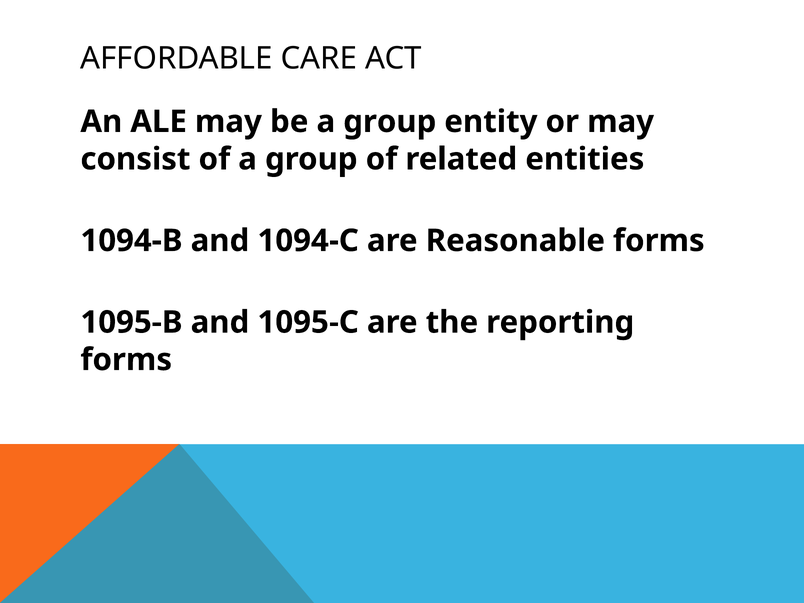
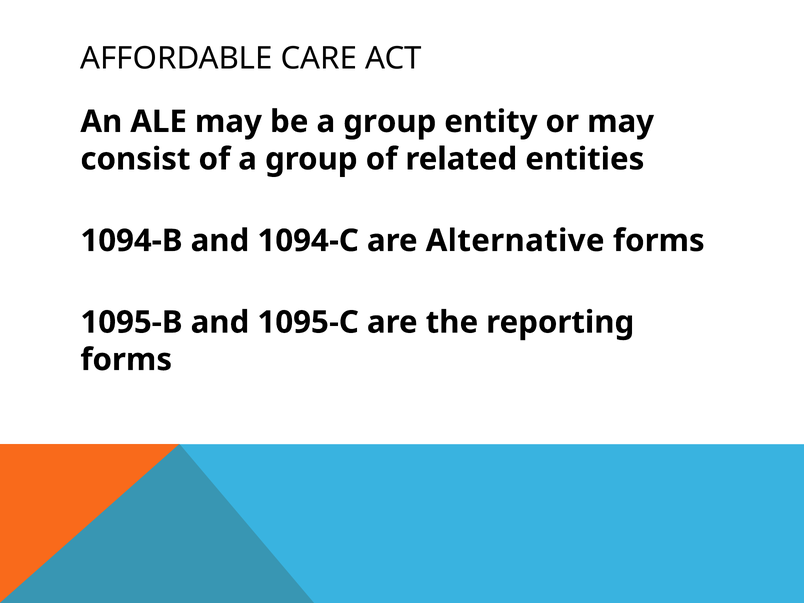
Reasonable: Reasonable -> Alternative (515, 241)
